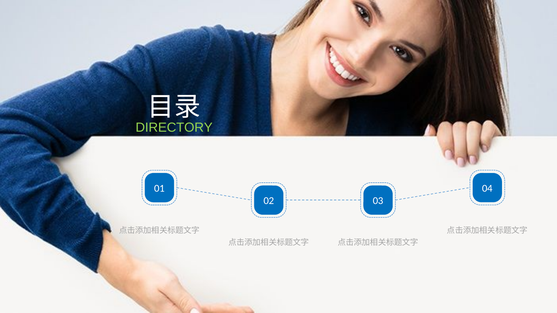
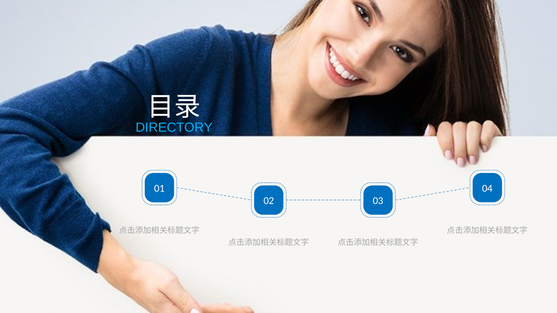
DIRECTORY colour: light green -> light blue (174, 127)
